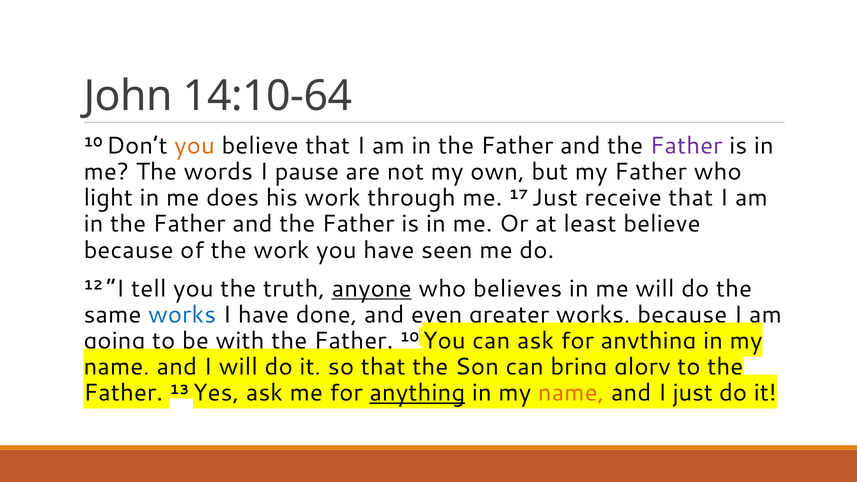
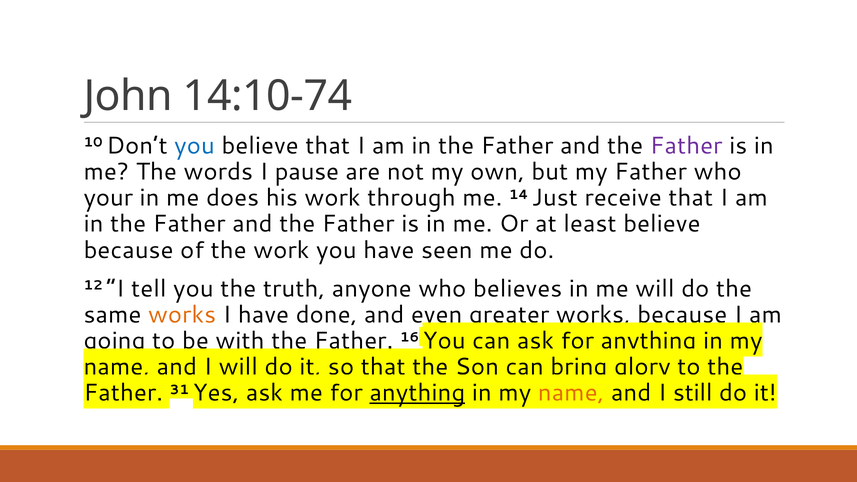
14:10-64: 14:10-64 -> 14:10-74 (268, 96)
you colour: orange -> blue (194, 146)
light: light -> your (108, 198)
17: 17 -> 14 (519, 195)
anyone underline: present -> none (372, 289)
works colour: blue -> orange (182, 315)
10: 10 -> 16 (410, 338)
13: 13 -> 31 (179, 390)
I just: just -> still (693, 393)
